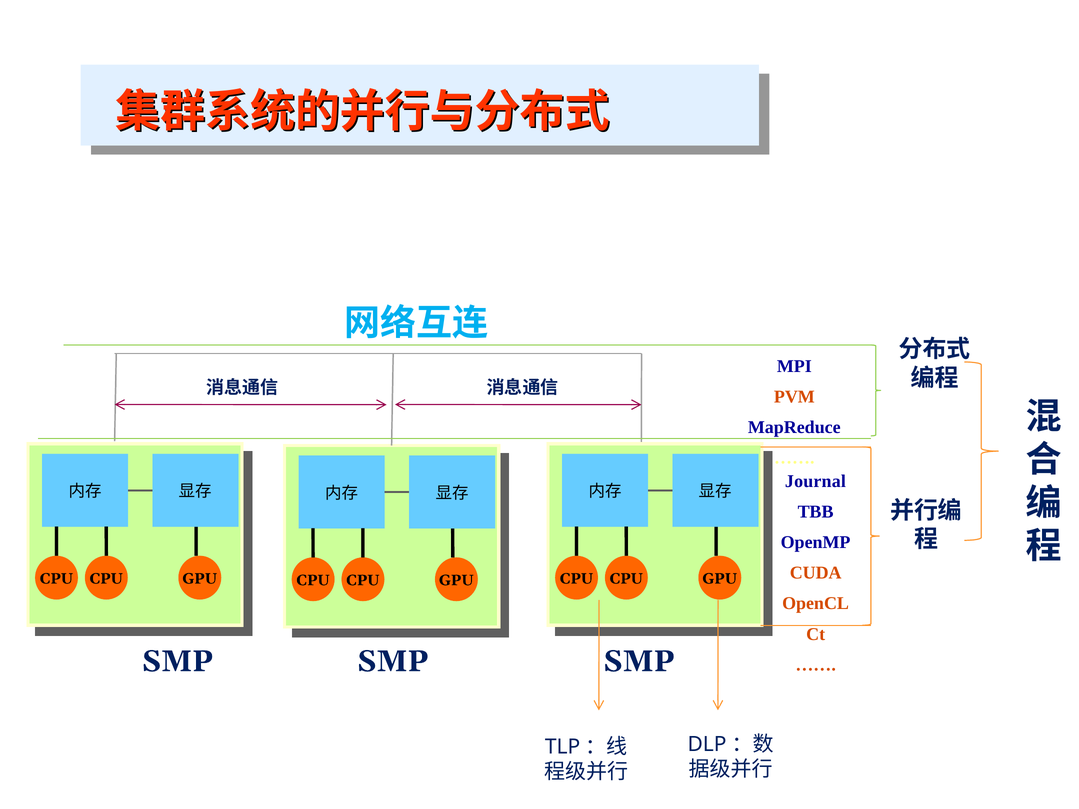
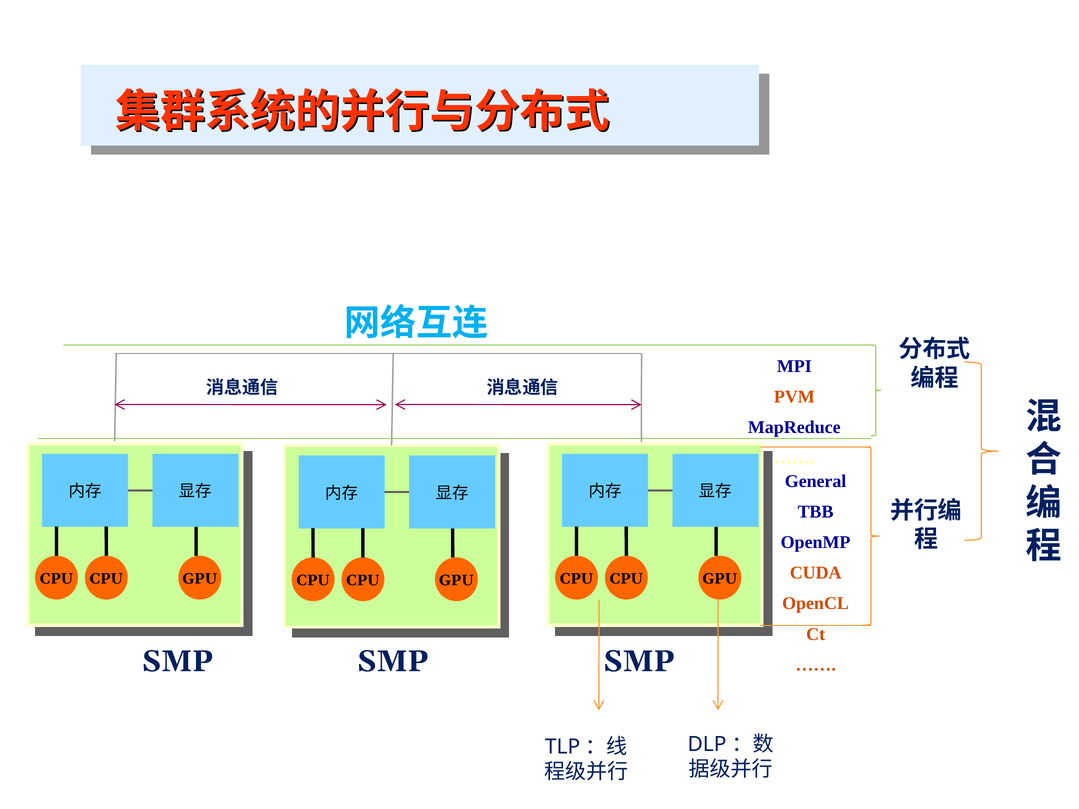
Journal: Journal -> General (816, 481)
